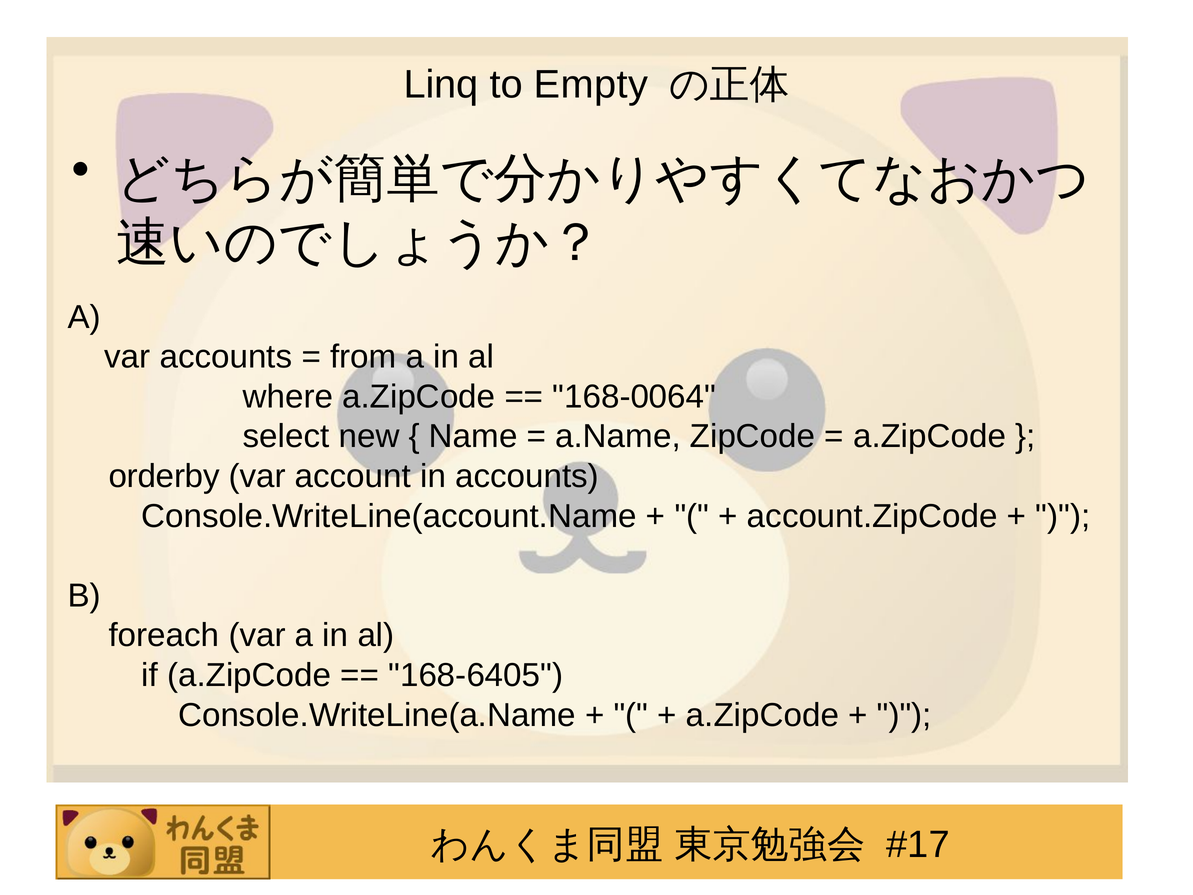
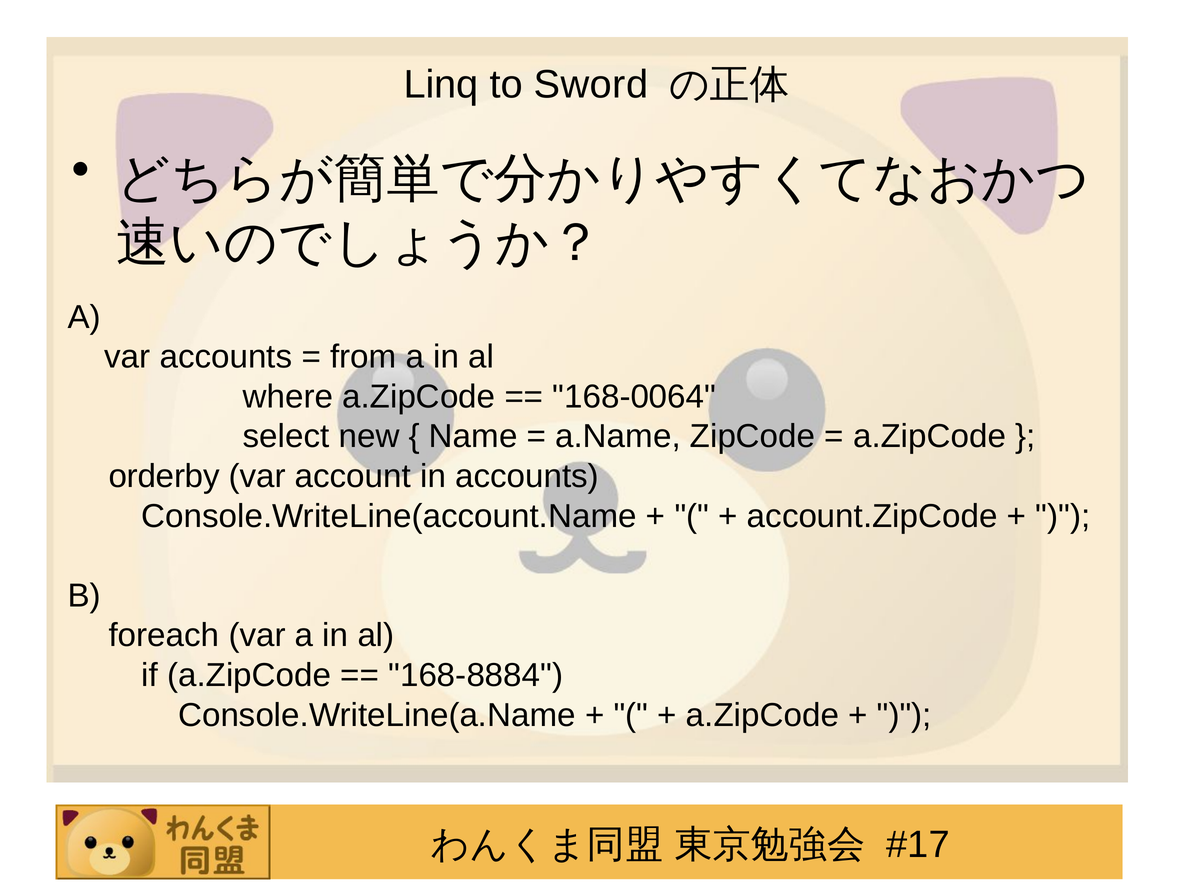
Empty: Empty -> Sword (591, 85)
168-6405: 168-6405 -> 168-8884 (476, 675)
